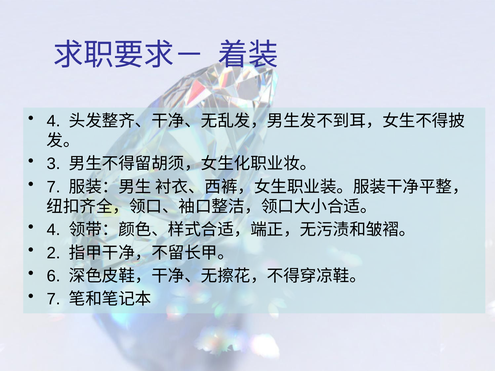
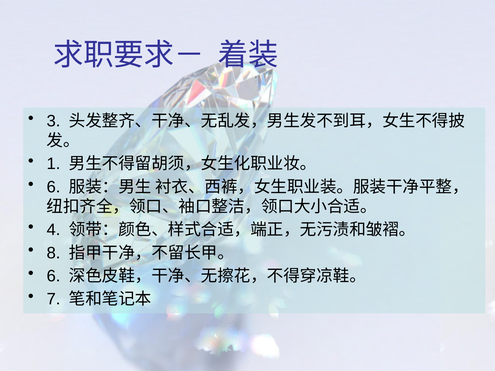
4: 4 -> 3 (54, 121)
3: 3 -> 1 (54, 164)
7: 7 -> 6 (54, 187)
2: 2 -> 8 (54, 253)
